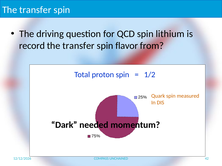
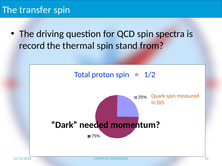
lithium: lithium -> spectra (170, 34)
transfer: transfer -> thermal (79, 46)
flavor: flavor -> stand (127, 46)
